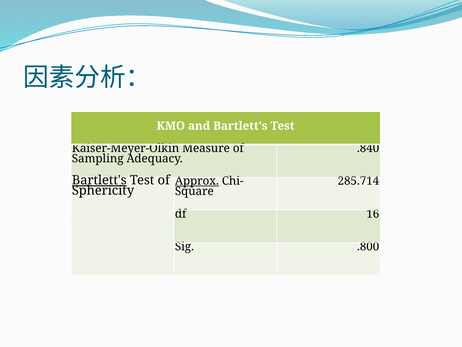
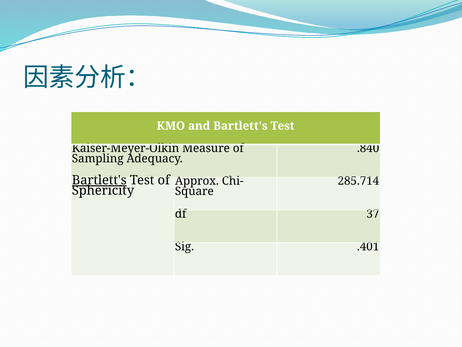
Approx underline: present -> none (197, 181)
16: 16 -> 37 (373, 214)
.800: .800 -> .401 (368, 246)
